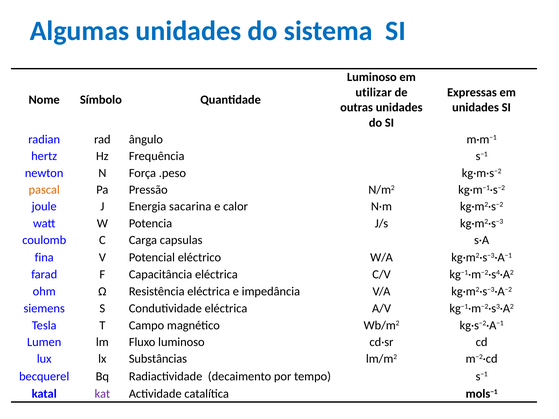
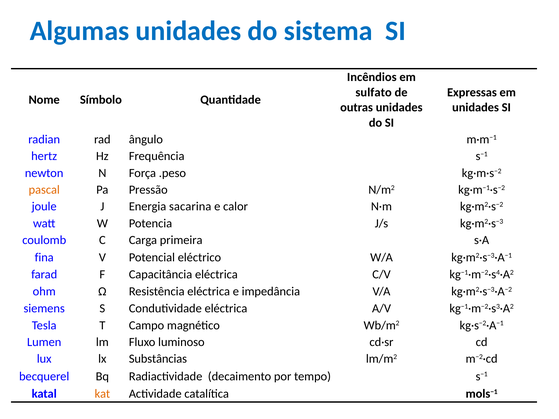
Luminoso: Luminoso -> Incêndios (372, 77)
utilizar: utilizar -> sulfato (374, 92)
capsulas: capsulas -> primeira (181, 240)
kat colour: purple -> orange (102, 394)
